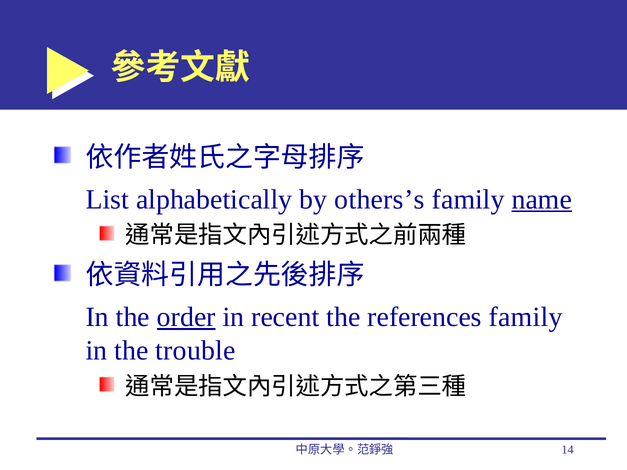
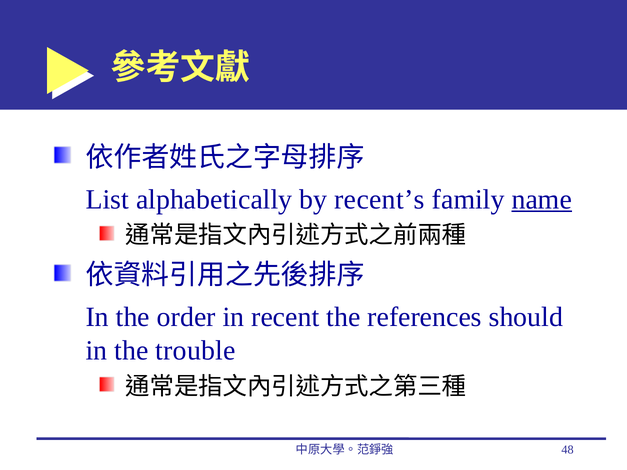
others’s: others’s -> recent’s (379, 199)
order underline: present -> none (186, 317)
references family: family -> should (526, 317)
14: 14 -> 48 (568, 450)
